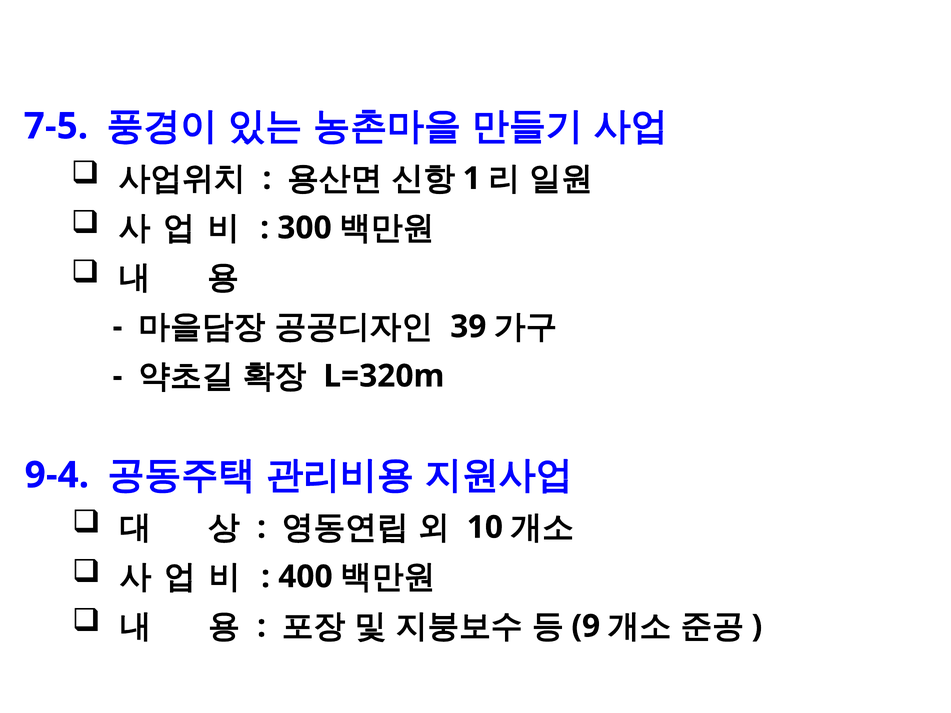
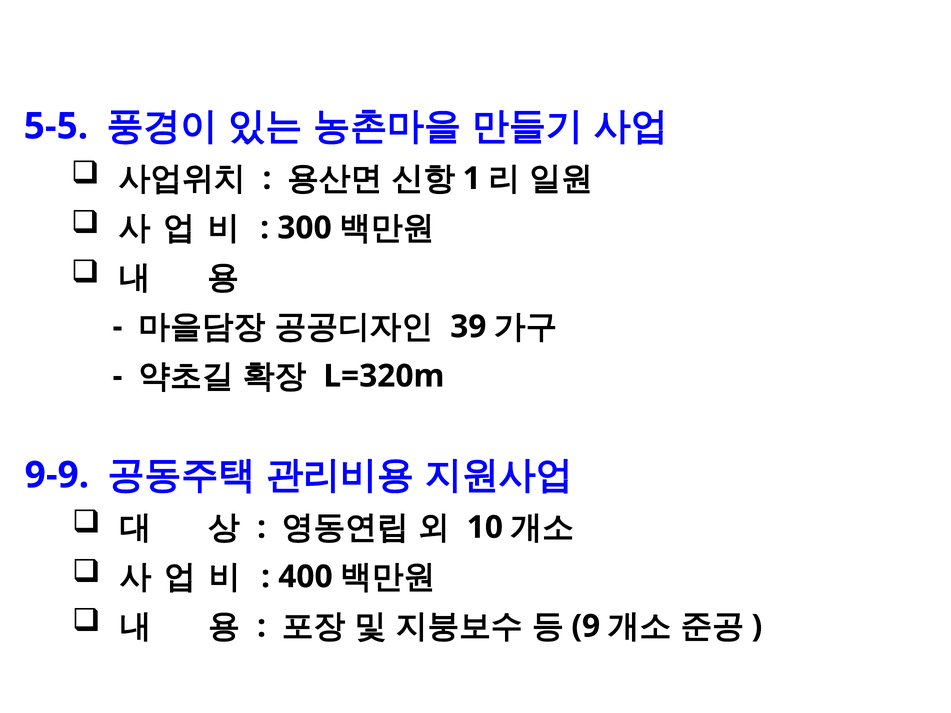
7-5: 7-5 -> 5-5 (56, 126)
9-4: 9-4 -> 9-9 (57, 475)
